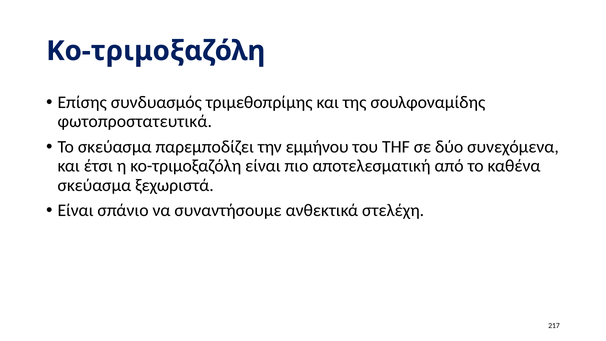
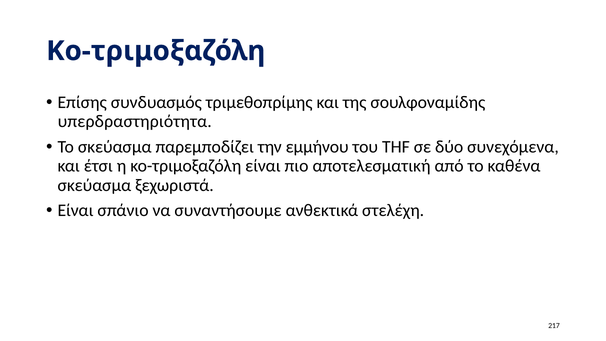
φωτοπροστατευτικά: φωτοπροστατευτικά -> υπερδραστηριότητα (135, 122)
